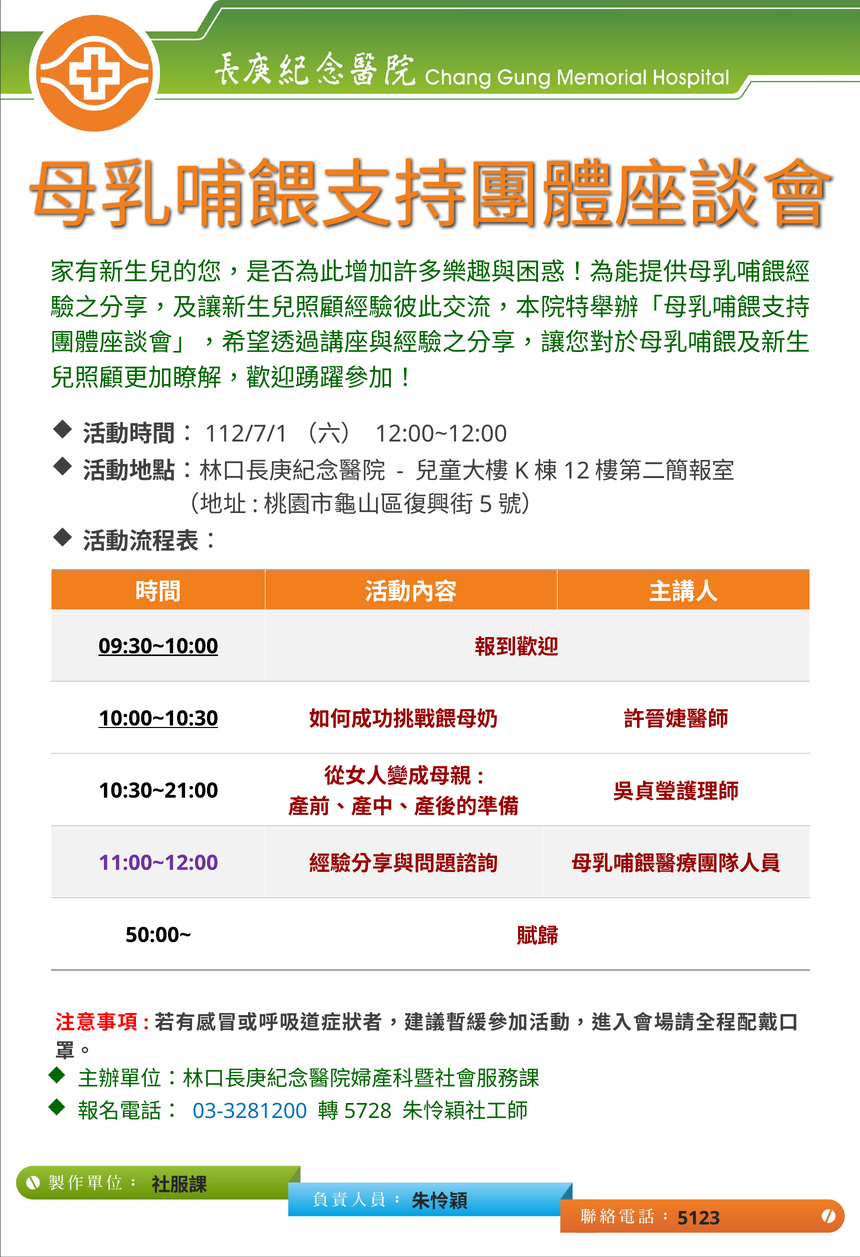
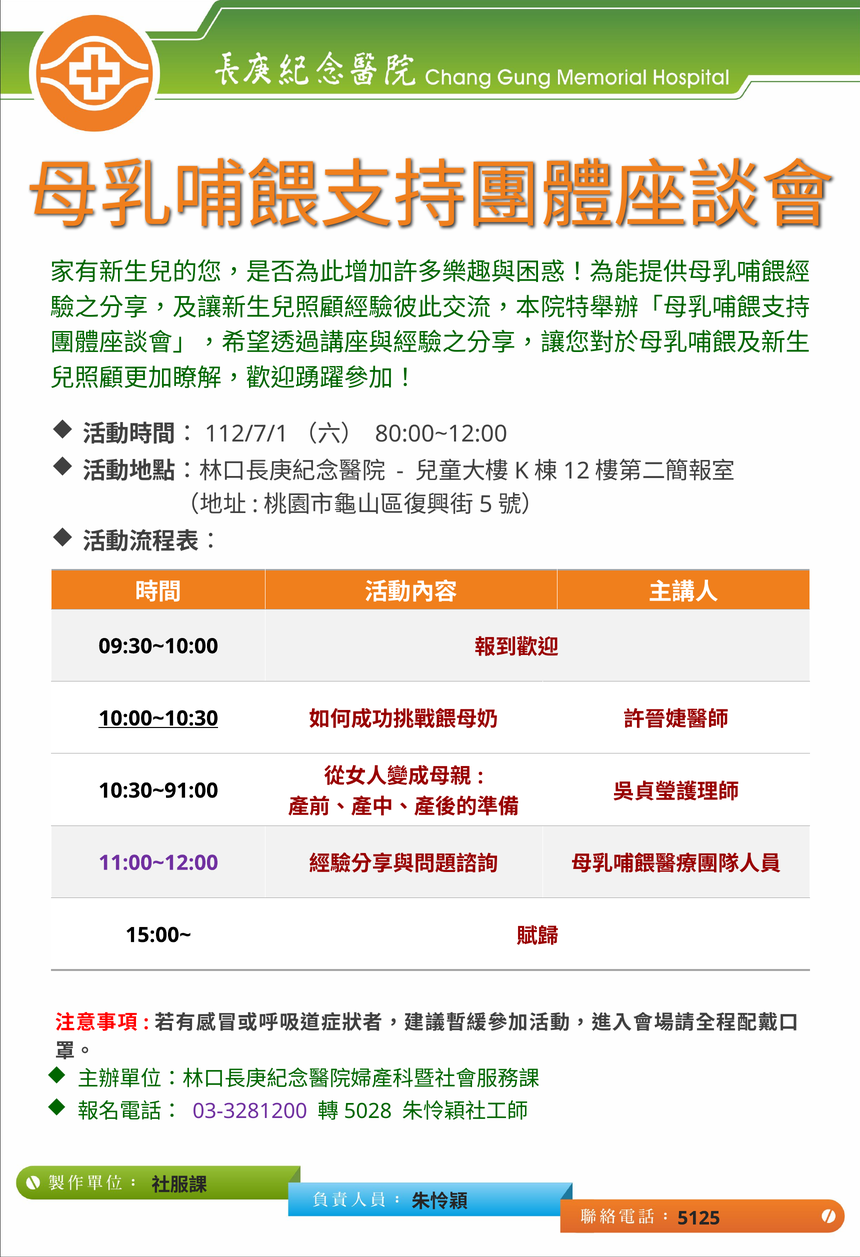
12:00~12:00: 12:00~12:00 -> 80:00~12:00 (441, 434)
09:30~10:00 underline: present -> none (158, 646)
10:30~21:00: 10:30~21:00 -> 10:30~91:00 (158, 791)
50:00~: 50:00~ -> 15:00~ (158, 935)
03-3281200 colour: blue -> purple (250, 1111)
5728: 5728 -> 5028 (368, 1111)
5123: 5123 -> 5125 (699, 1218)
